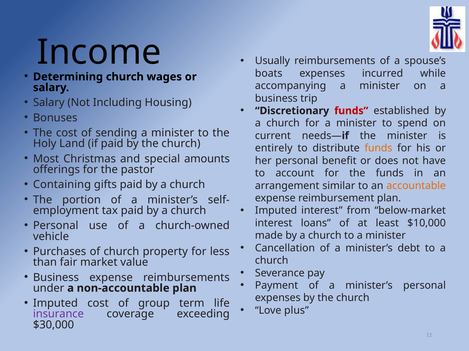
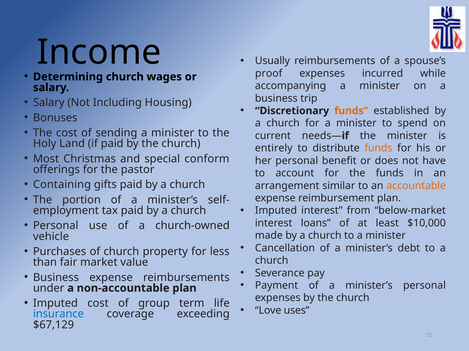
boats: boats -> proof (269, 73)
funds colour: red -> orange (351, 111)
amounts: amounts -> conform (207, 159)
plus: plus -> uses (297, 311)
insurance colour: purple -> blue (58, 315)
$30,000: $30,000 -> $67,129 (54, 325)
